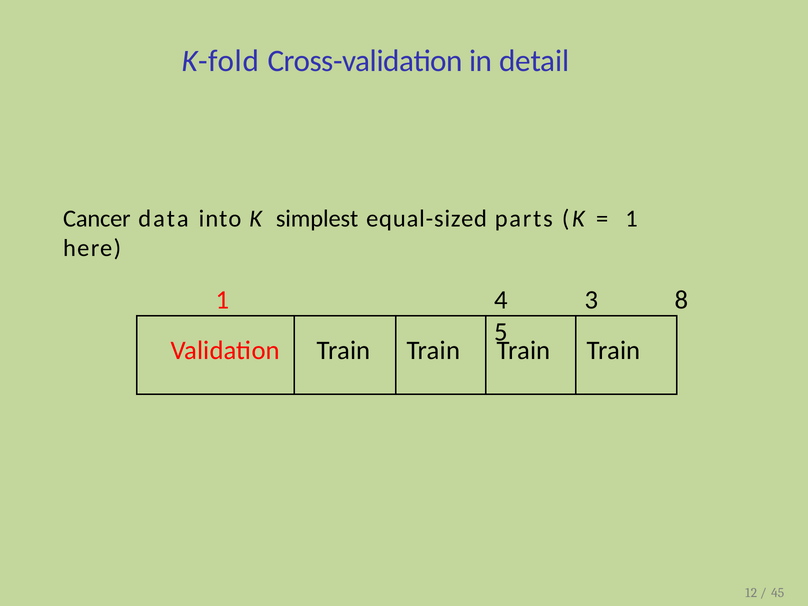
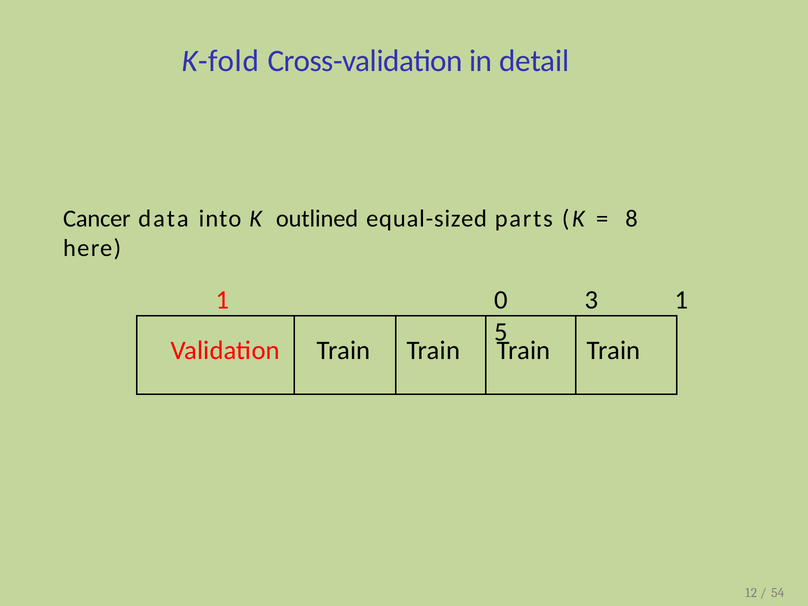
simplest: simplest -> outlined (317, 219)
1: 1 -> 8 (631, 219)
4: 4 -> 0 (501, 300)
3 8: 8 -> 1 (681, 300)
45: 45 -> 54 (778, 594)
